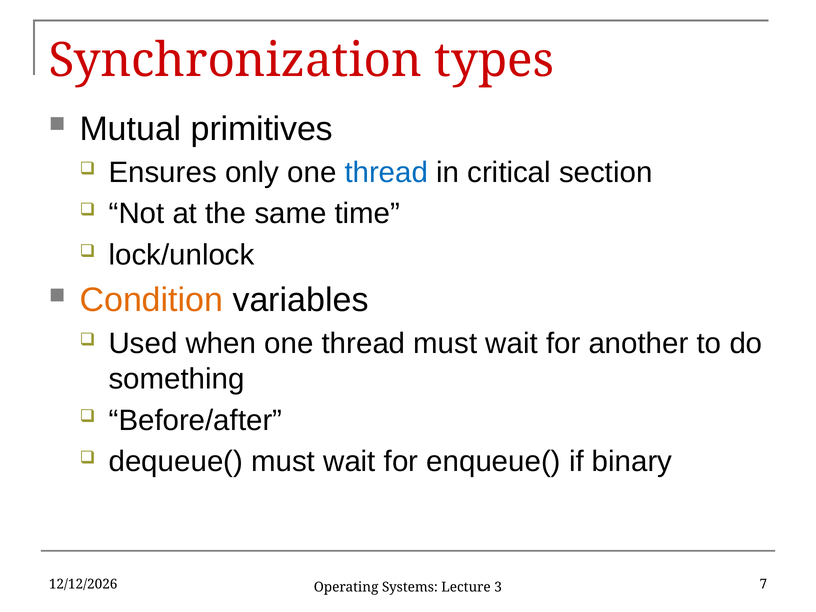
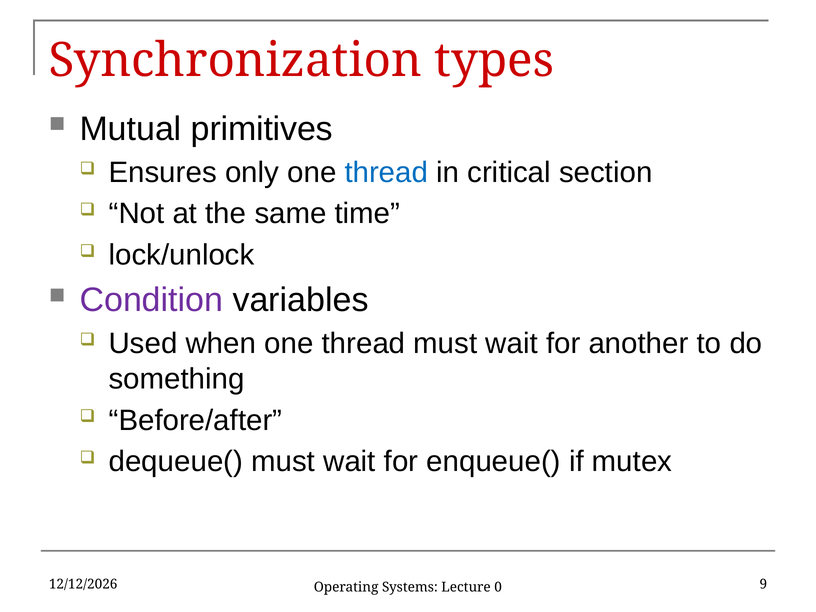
Condition colour: orange -> purple (151, 300)
binary: binary -> mutex (632, 462)
7: 7 -> 9 (763, 584)
3: 3 -> 0 (498, 587)
